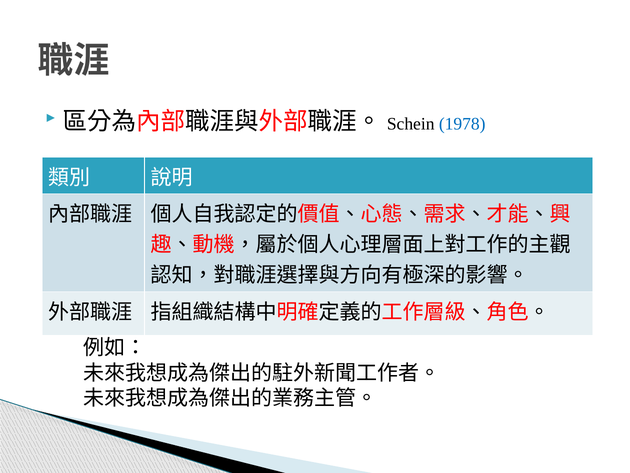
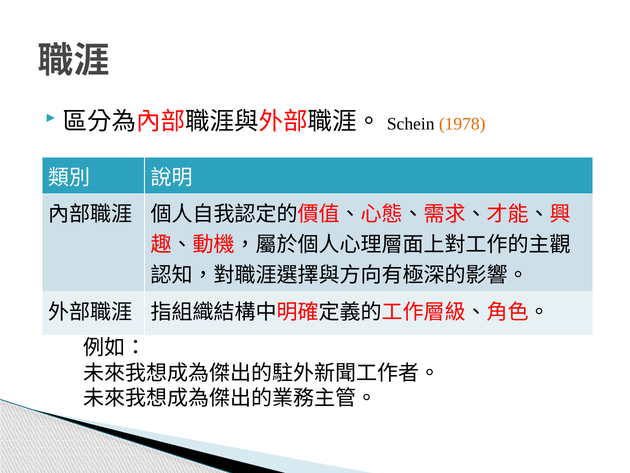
1978 colour: blue -> orange (462, 124)
